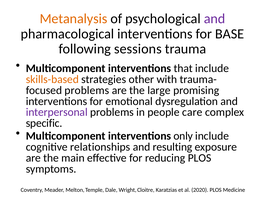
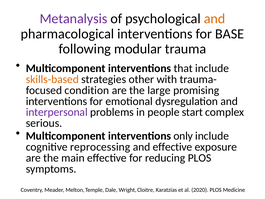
Metanalysis colour: orange -> purple (73, 19)
and colour: purple -> orange (215, 19)
sessions: sessions -> modular (138, 49)
problems: problems -> condition (87, 90)
care: care -> start (192, 112)
specific: specific -> serious (44, 123)
relationships: relationships -> reprocessing (100, 147)
and resulting: resulting -> effective (172, 147)
